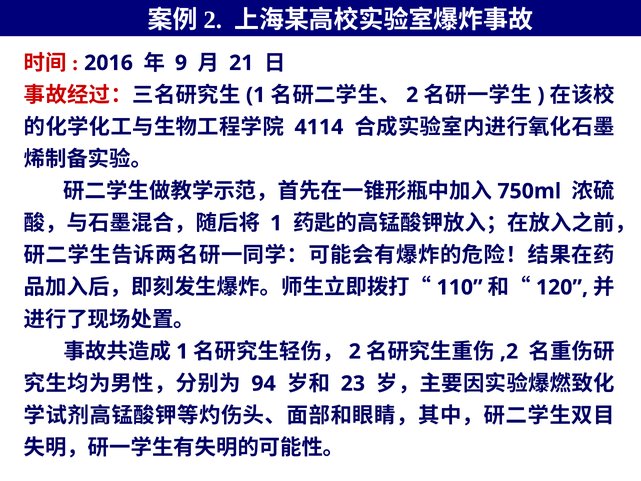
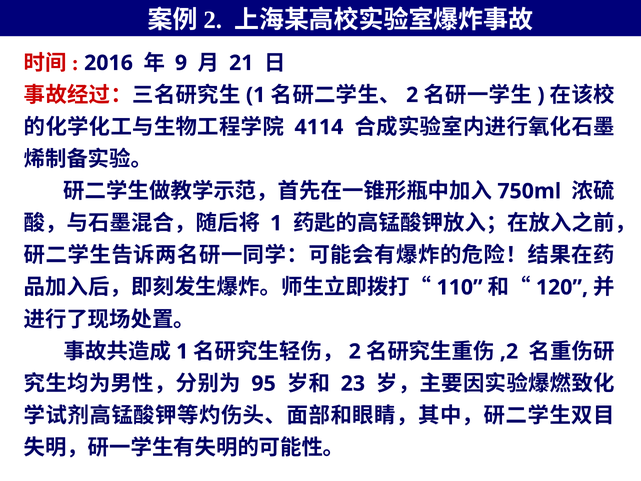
94: 94 -> 95 (264, 383)
